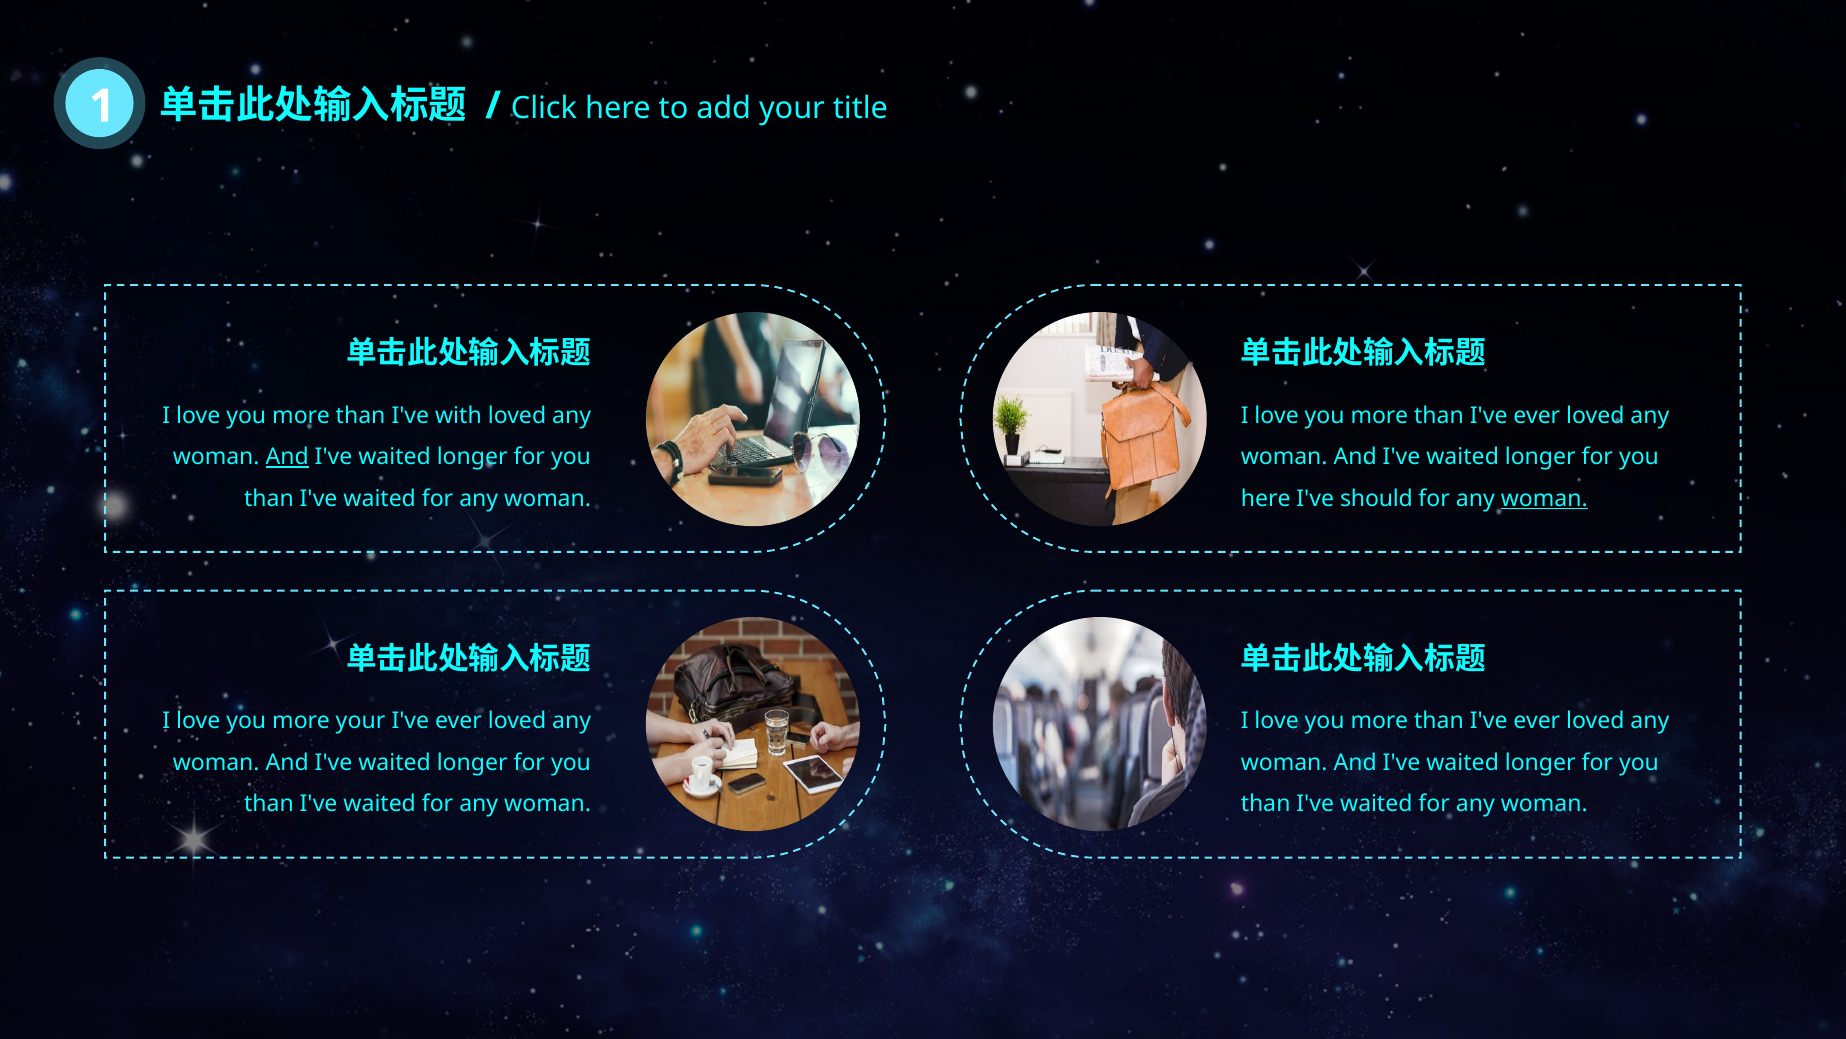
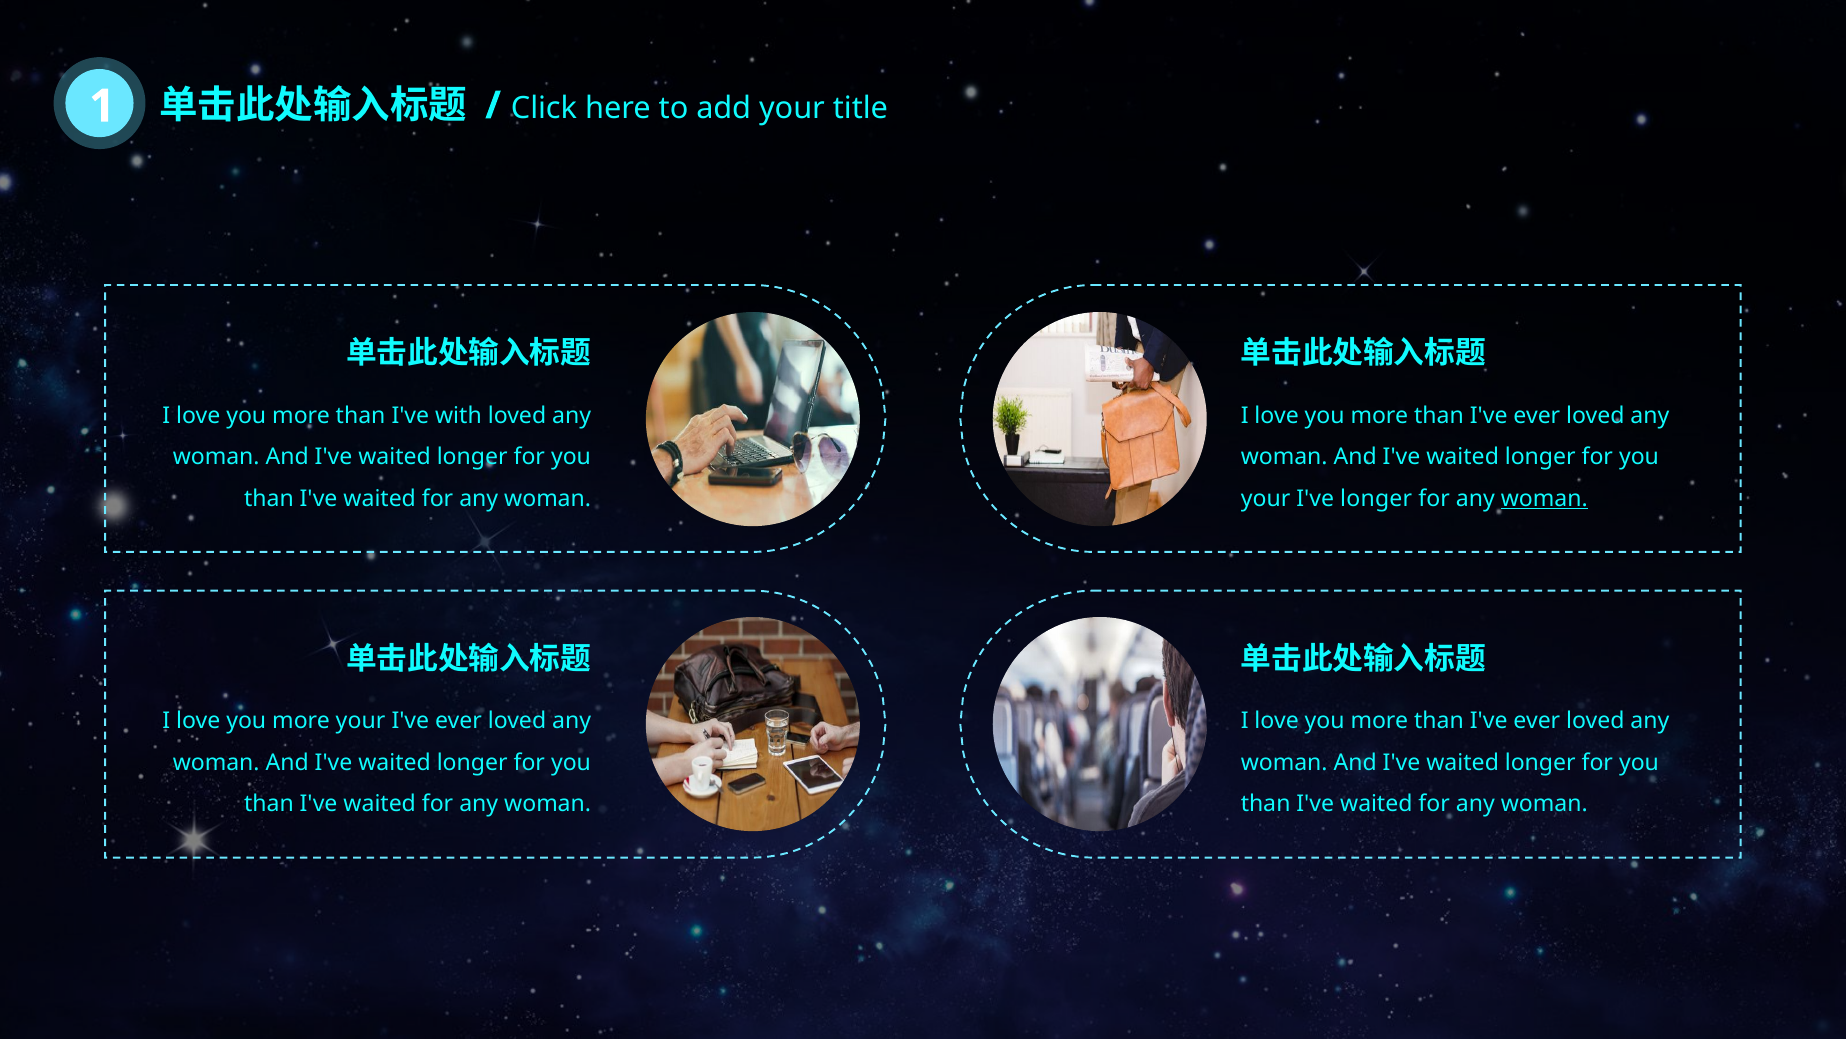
And underline: present -> none (287, 457)
here: here -> your (1266, 498)
I've should: should -> longer (1376, 498)
